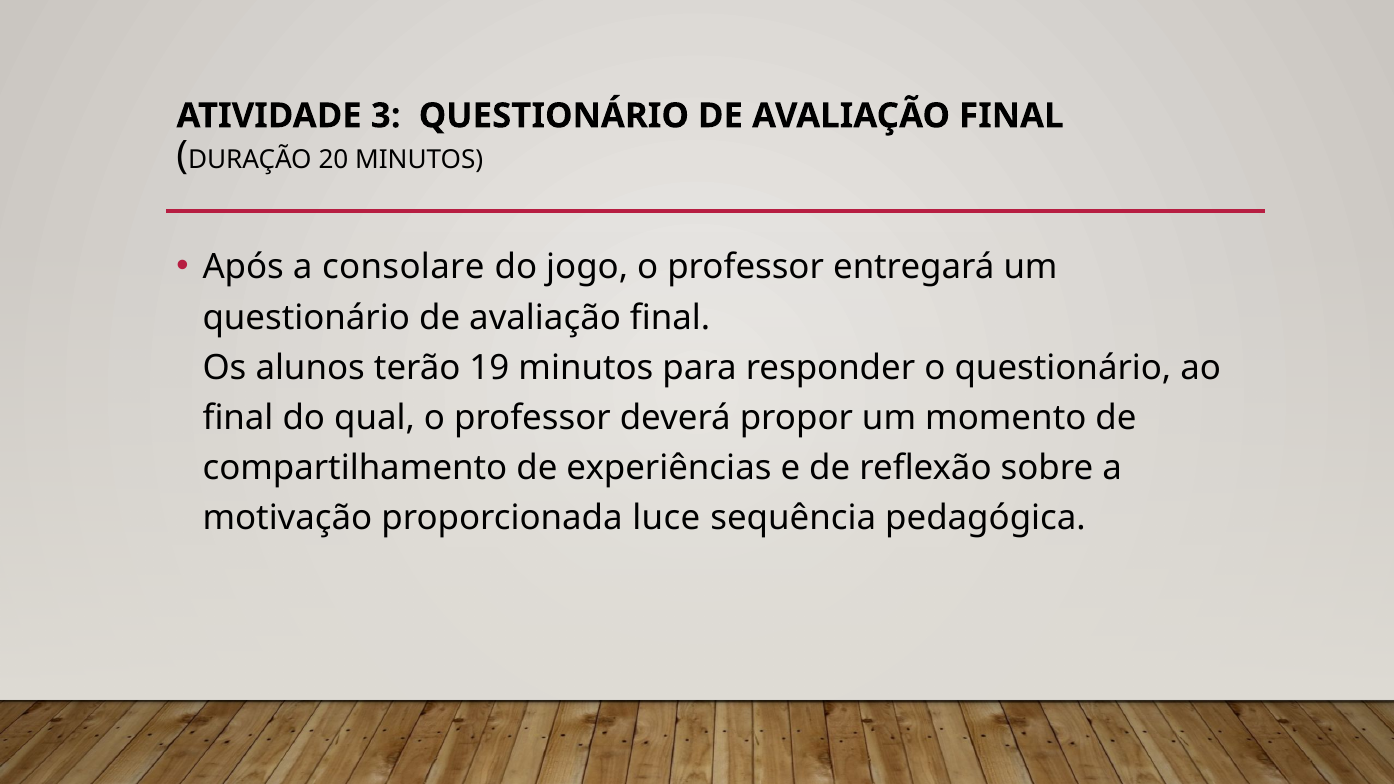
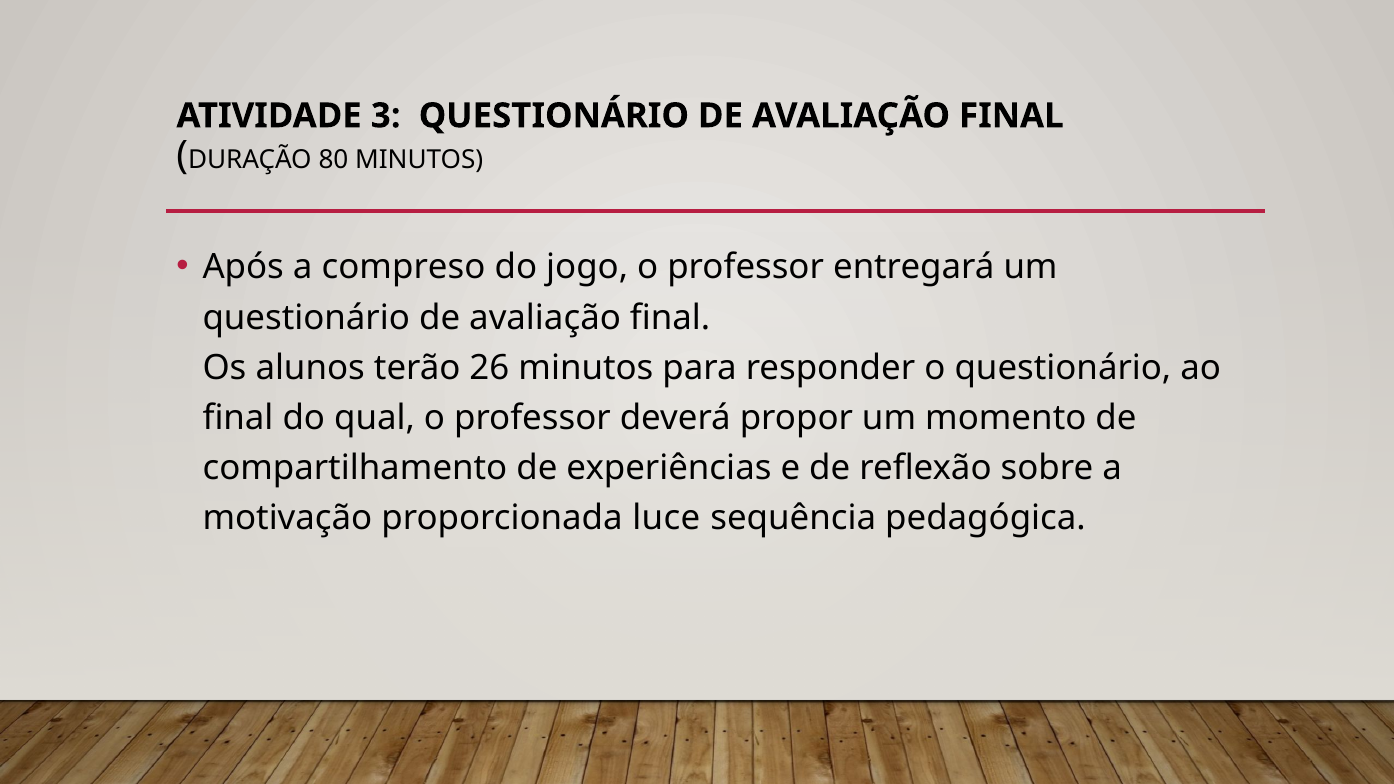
20: 20 -> 80 (333, 160)
consolare: consolare -> compreso (404, 267)
19: 19 -> 26 (489, 368)
